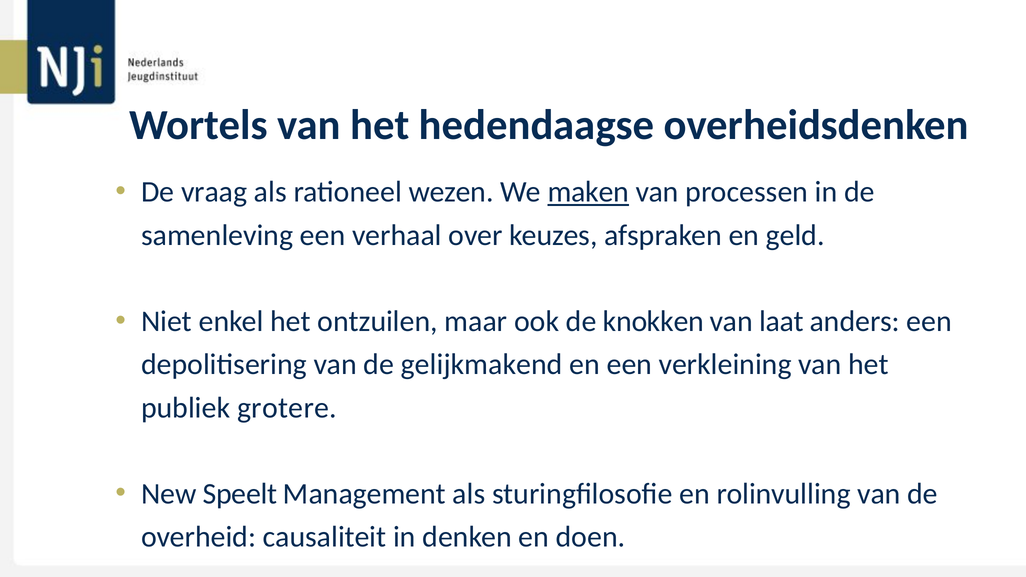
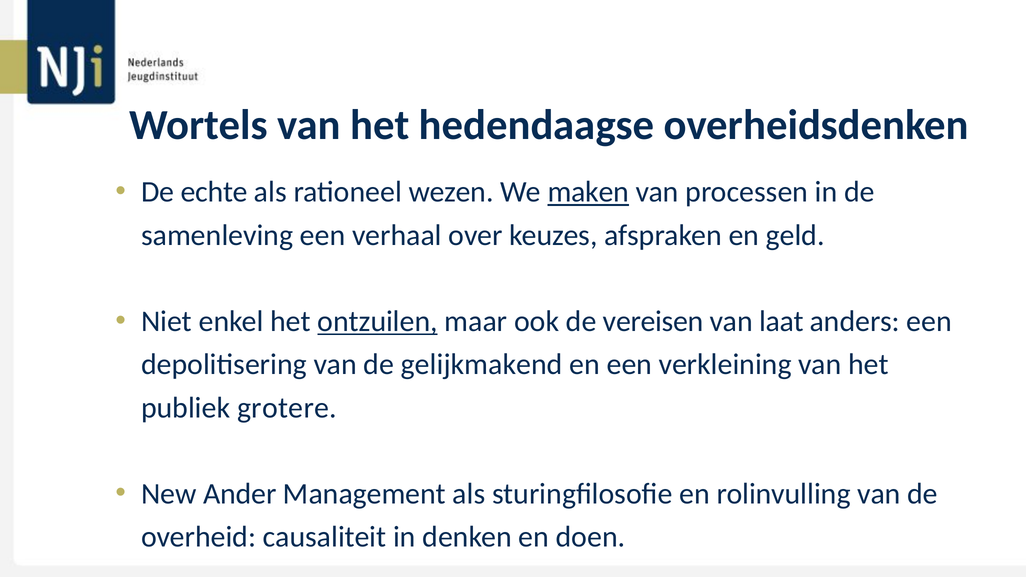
vraag: vraag -> echte (214, 192)
ontzuilen underline: none -> present (378, 321)
knokken: knokken -> vereisen (653, 321)
Speelt: Speelt -> Ander (240, 494)
